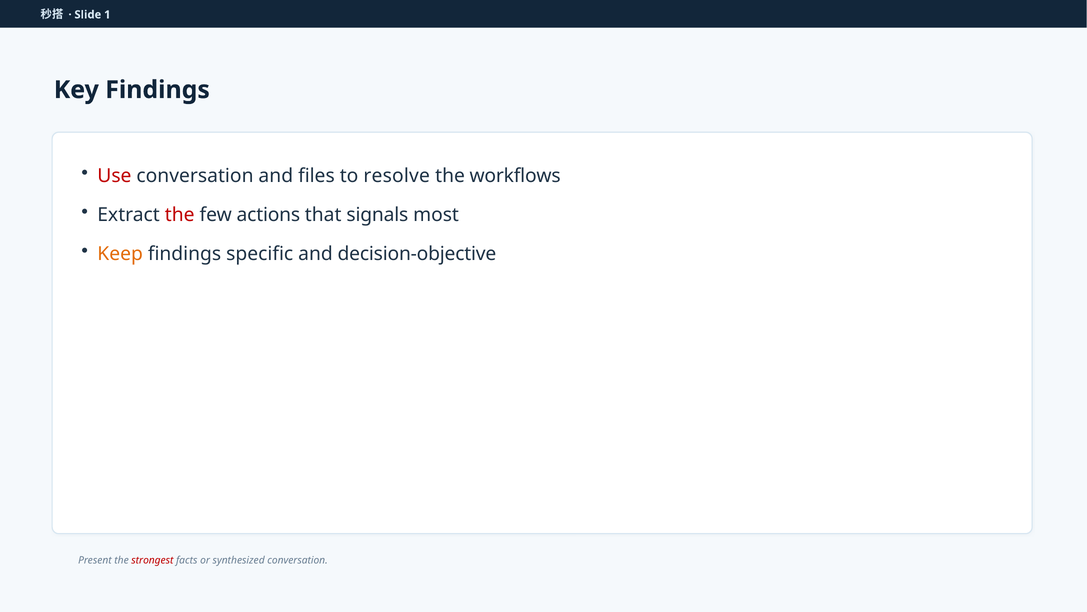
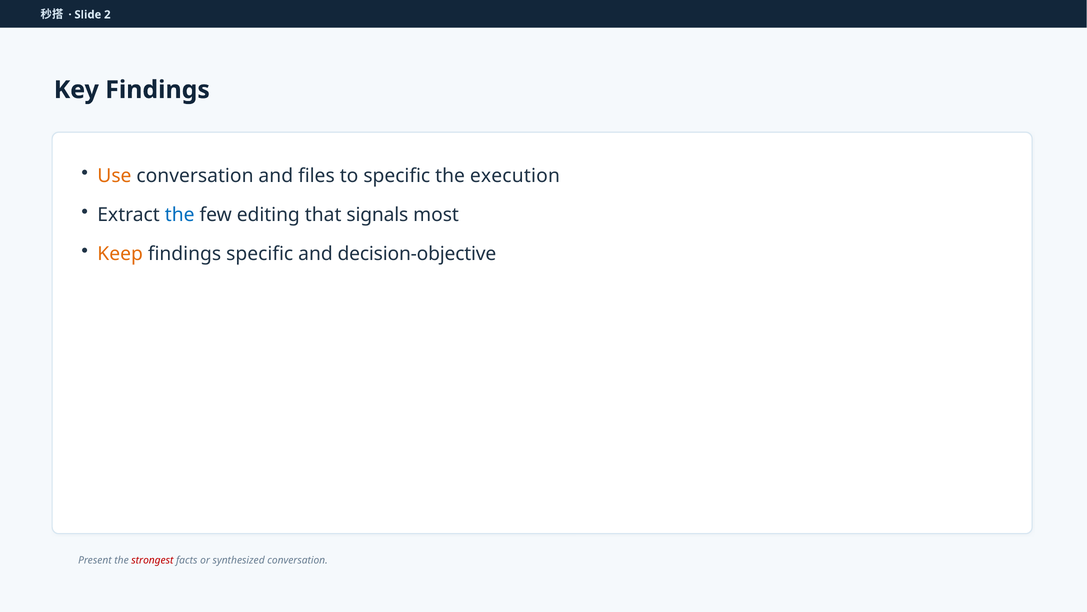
1: 1 -> 2 (107, 15)
Use colour: red -> orange (114, 176)
to resolve: resolve -> specific (397, 176)
workflows: workflows -> execution (515, 176)
the colour: red -> blue (180, 215)
actions: actions -> editing (268, 215)
